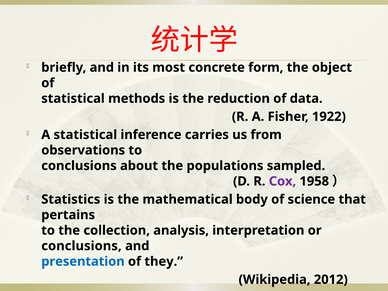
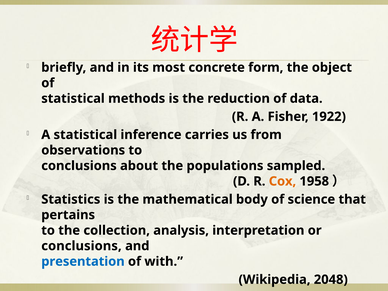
Cox colour: purple -> orange (282, 181)
they: they -> with (164, 261)
2012: 2012 -> 2048 (331, 280)
